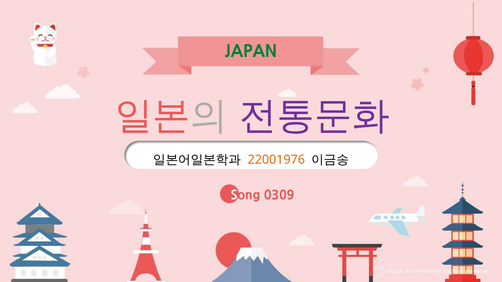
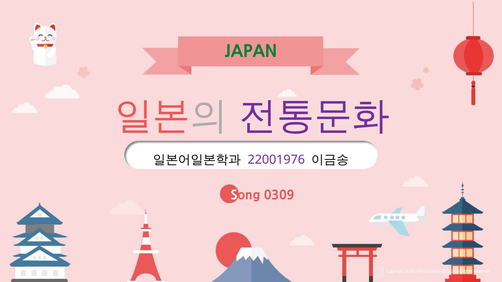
22001976 colour: orange -> purple (276, 160)
